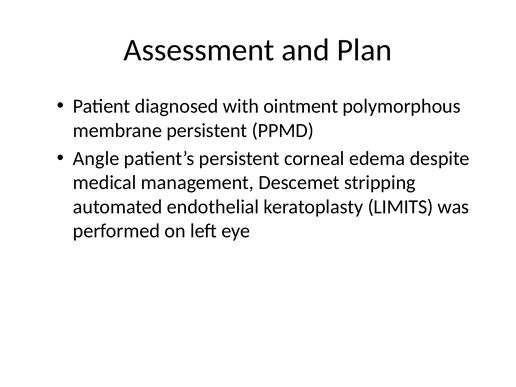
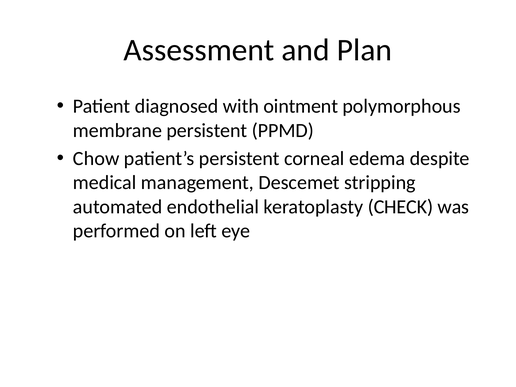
Angle: Angle -> Chow (96, 159)
LIMITS: LIMITS -> CHECK (400, 207)
